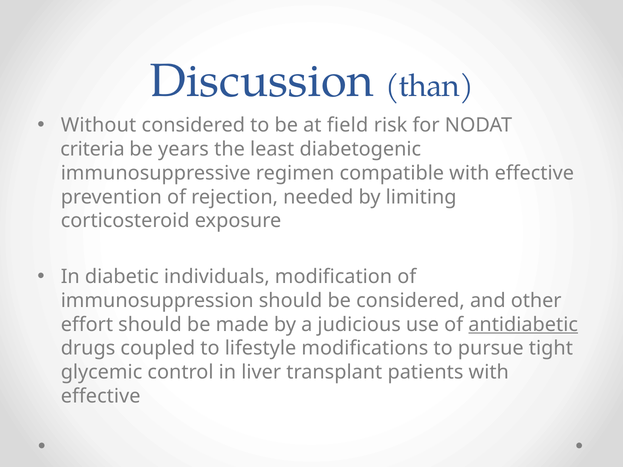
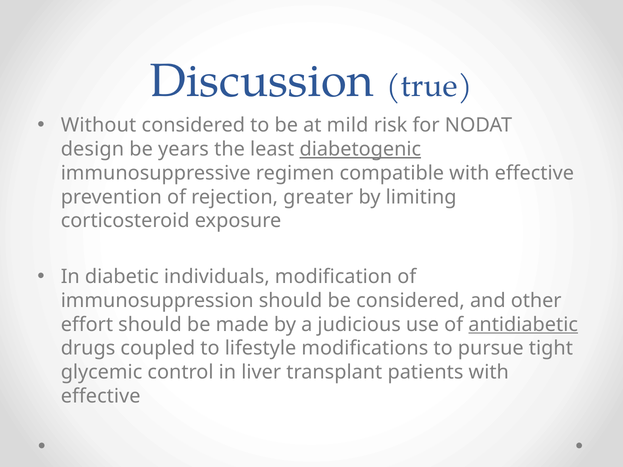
than: than -> true (429, 86)
field: field -> mild (348, 125)
criteria: criteria -> design (92, 149)
diabetogenic underline: none -> present (360, 149)
needed: needed -> greater (318, 197)
